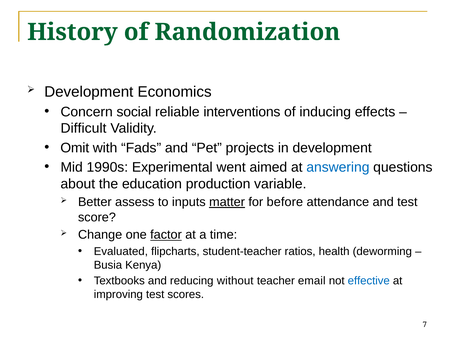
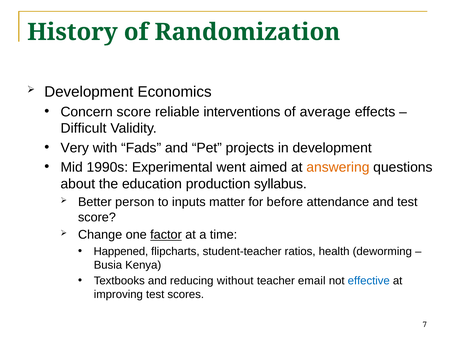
Concern social: social -> score (134, 112)
inducing: inducing -> average (325, 112)
Omit: Omit -> Very (75, 148)
answering colour: blue -> orange (338, 167)
variable: variable -> syllabus (280, 184)
assess: assess -> person (135, 202)
matter underline: present -> none (227, 202)
Evaluated: Evaluated -> Happened (121, 252)
